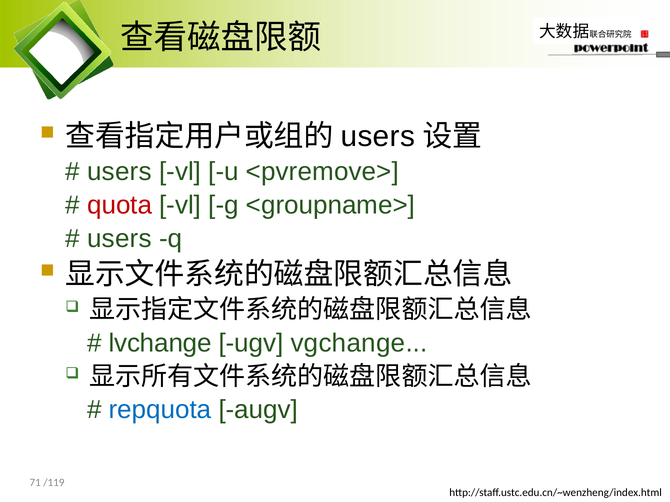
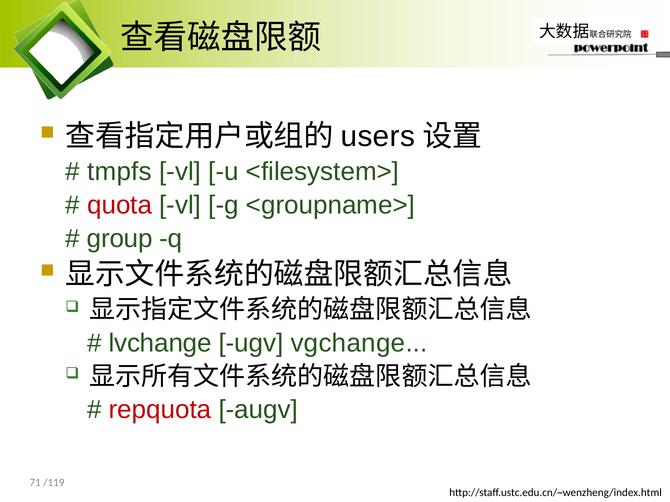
users: users -> tmpfs (119, 172)
<pvremove>: <pvremove> -> <filesystem> (322, 172)
users: users -> group (120, 239)
repquota colour: blue -> red (160, 410)
